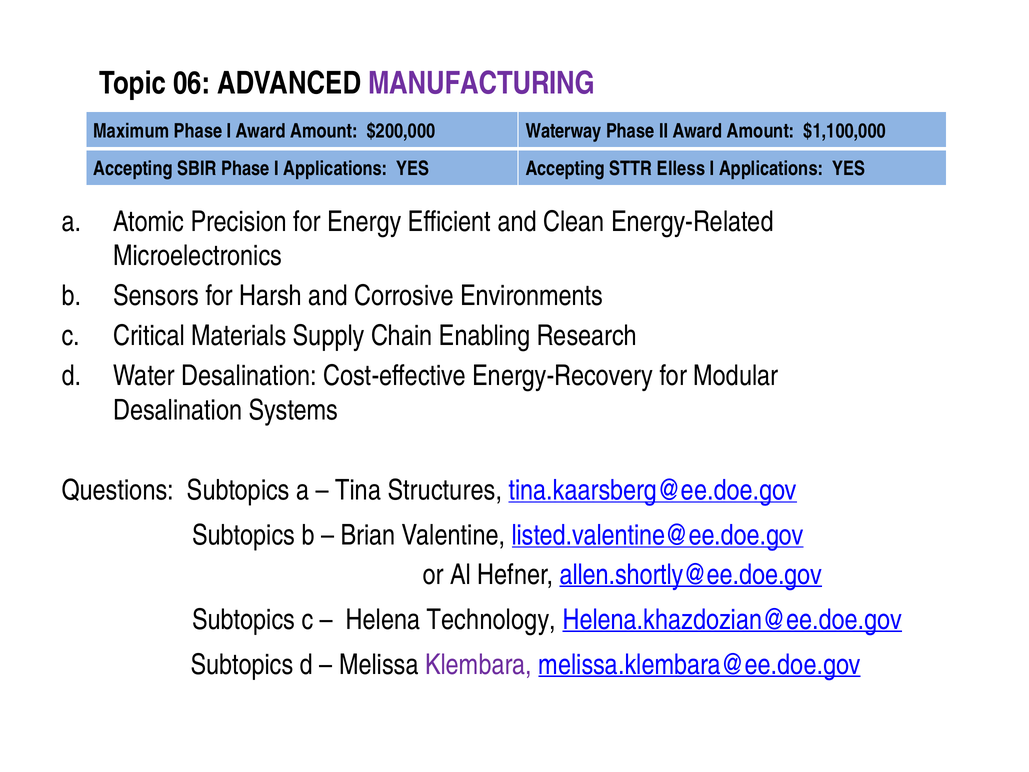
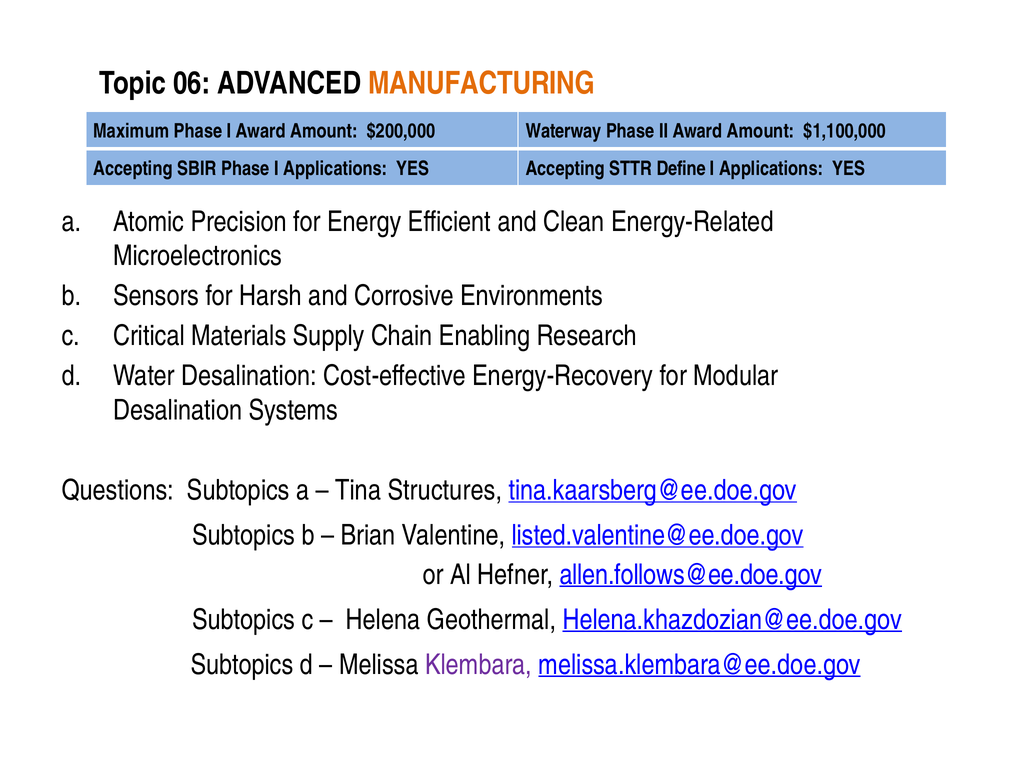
MANUFACTURING colour: purple -> orange (482, 84)
Elless: Elless -> Define (681, 168)
allen.shortly@ee.doe.gov: allen.shortly@ee.doe.gov -> allen.follows@ee.doe.gov (691, 574)
Technology: Technology -> Geothermal (491, 619)
